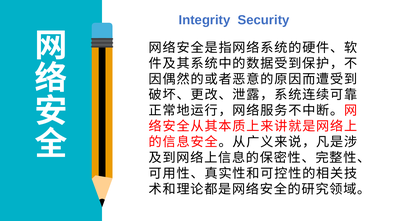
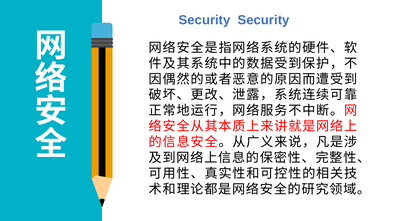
Integrity: Integrity -> Security (205, 20)
